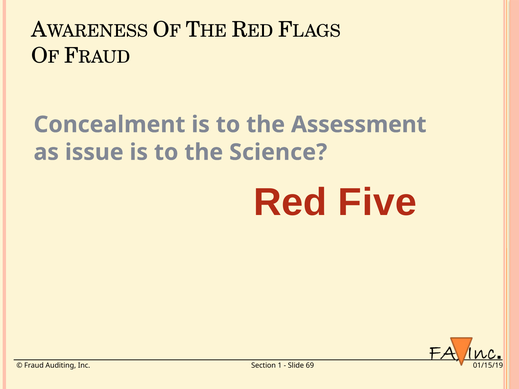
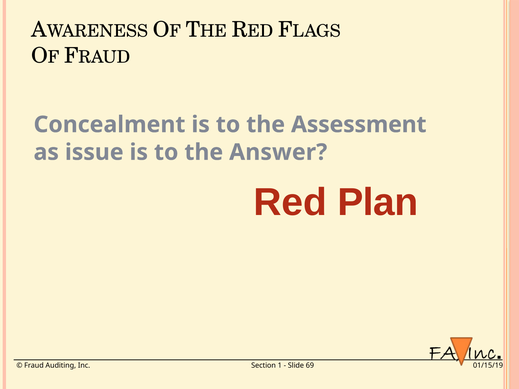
Science: Science -> Answer (278, 152)
Five: Five -> Plan (378, 203)
